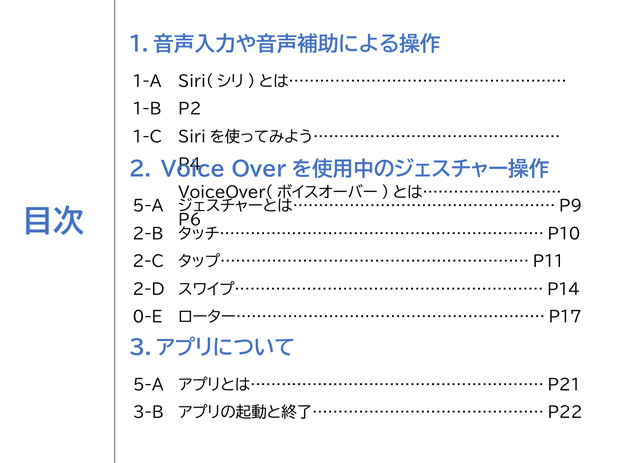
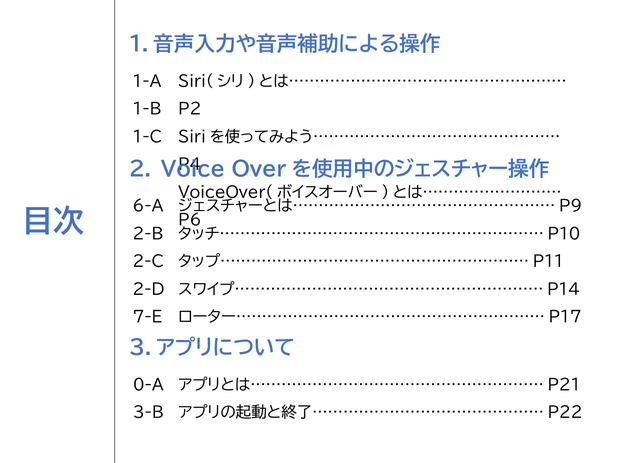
5-A: 5-A -> 6-A (148, 206)
0-E: 0-E -> 7-E (148, 318)
5-A: 5-A -> 0-A (148, 385)
